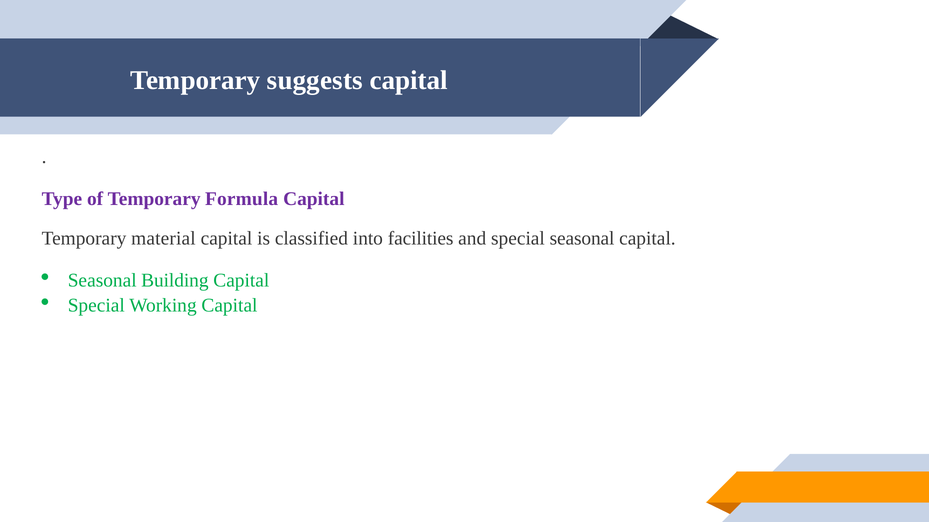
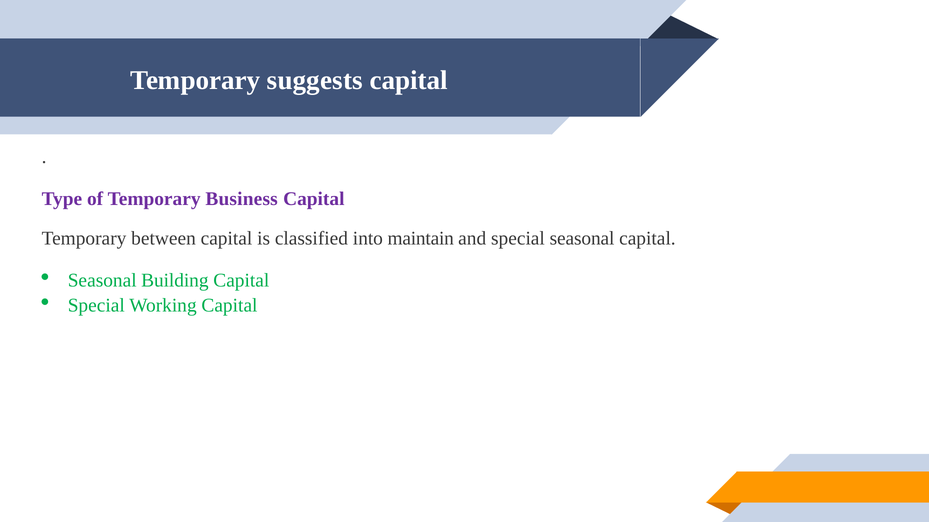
Formula: Formula -> Business (242, 199)
material: material -> between (164, 239)
facilities: facilities -> maintain (421, 239)
